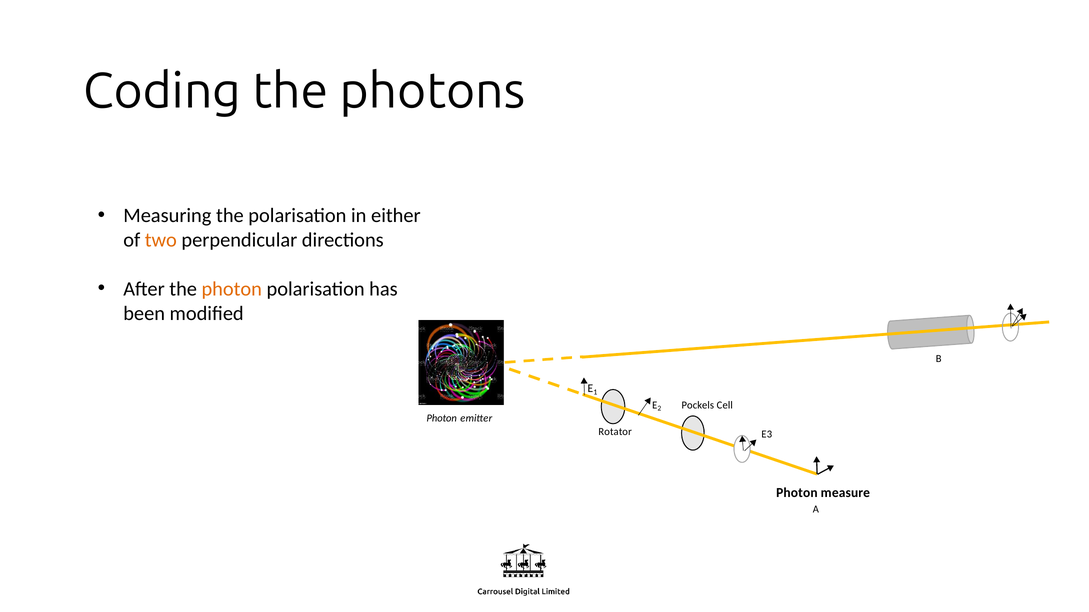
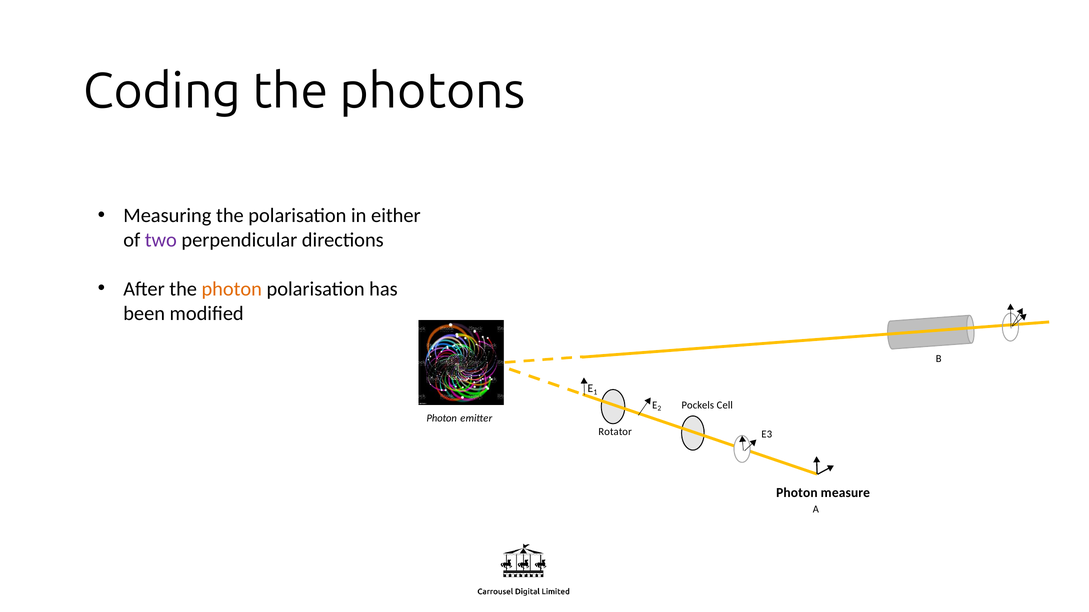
two colour: orange -> purple (161, 240)
